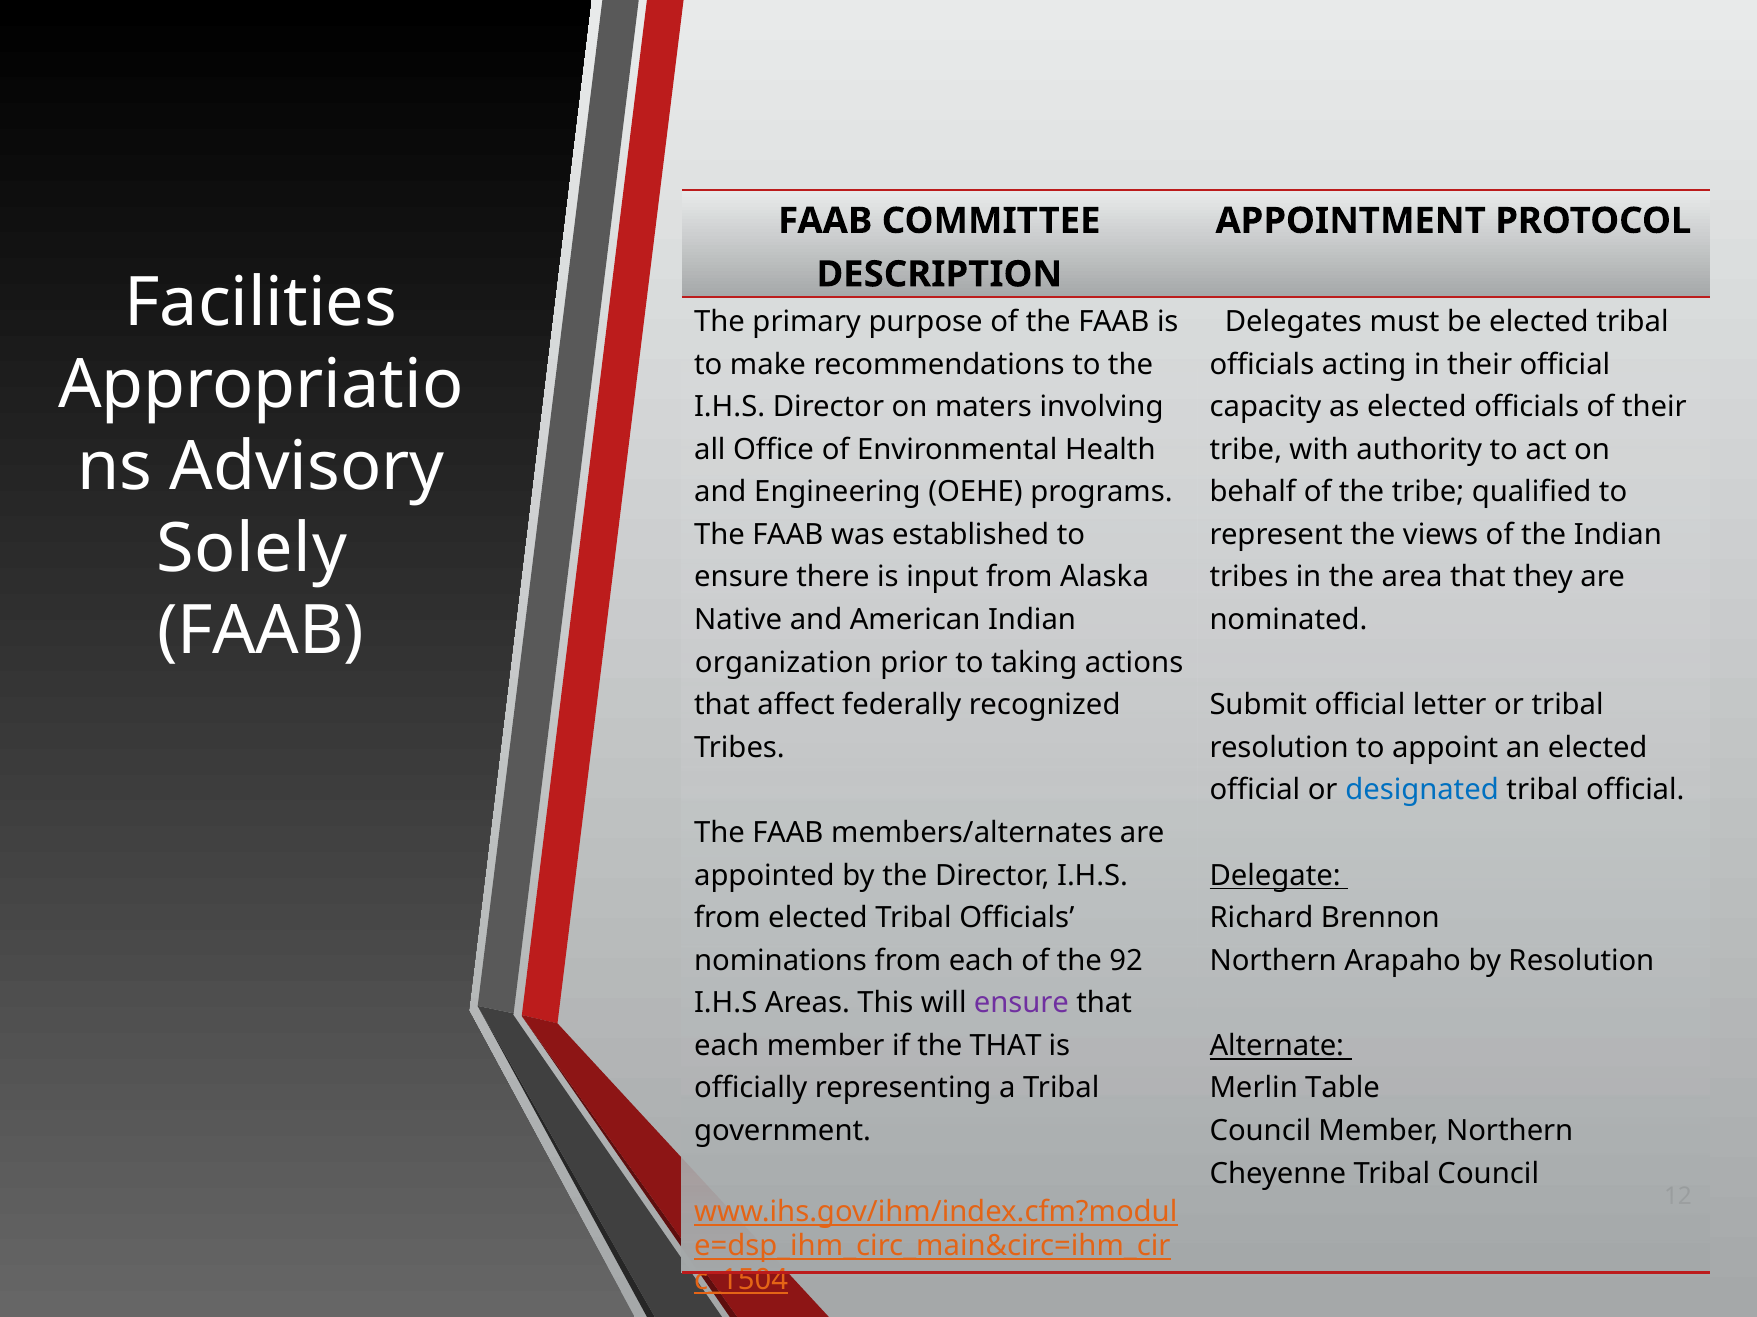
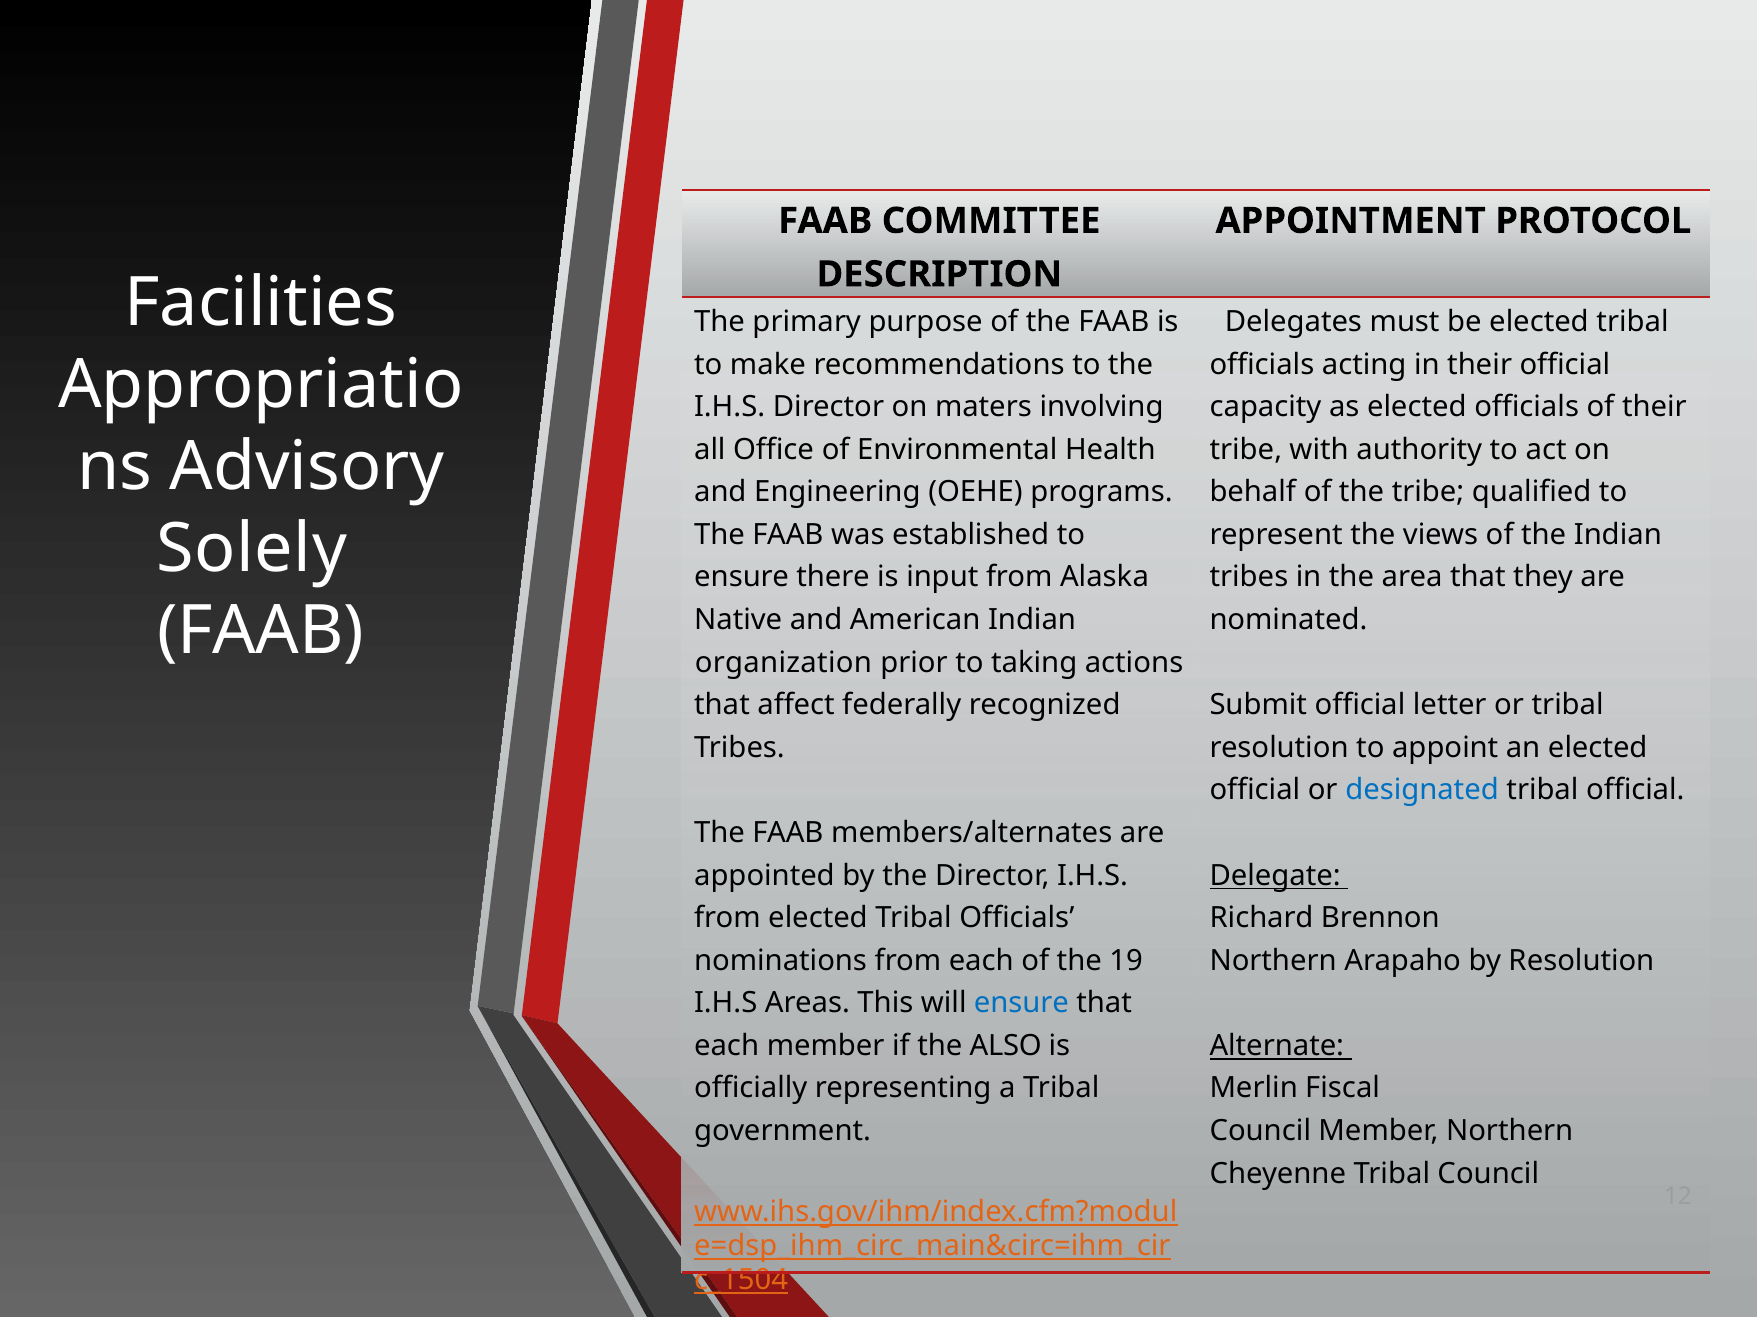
92: 92 -> 19 (1126, 961)
ensure colour: purple -> blue (1021, 1004)
the THAT: THAT -> ALSO (1006, 1046)
Table: Table -> Fiscal (1343, 1089)
